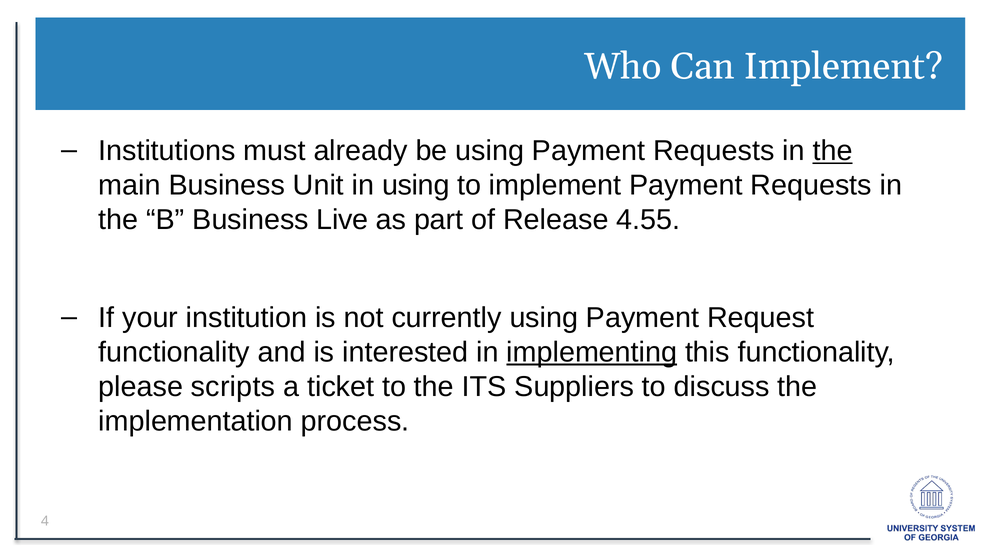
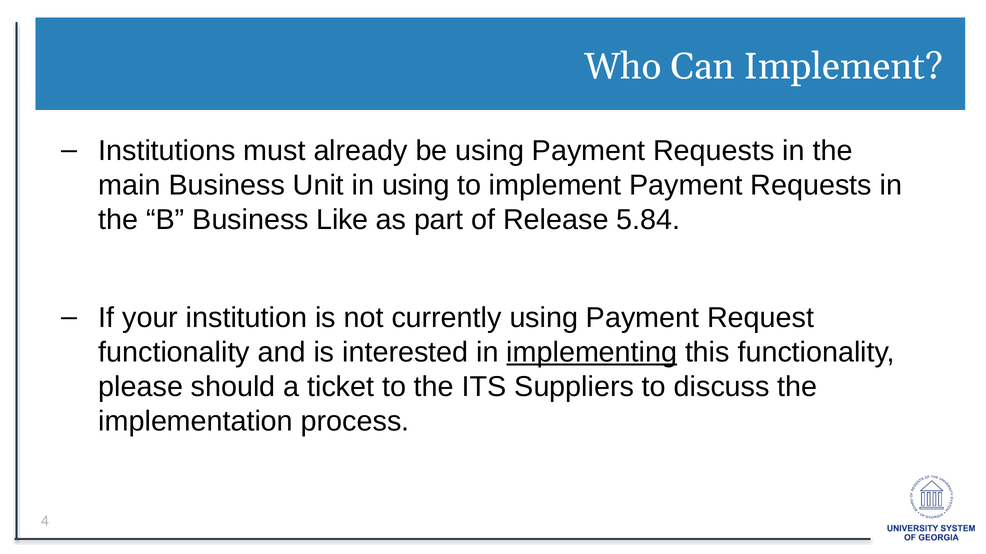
the underline: present -> none (833, 151)
Live: Live -> Like (342, 220)
4.55: 4.55 -> 5.84 (648, 220)
scripts: scripts -> should (233, 387)
